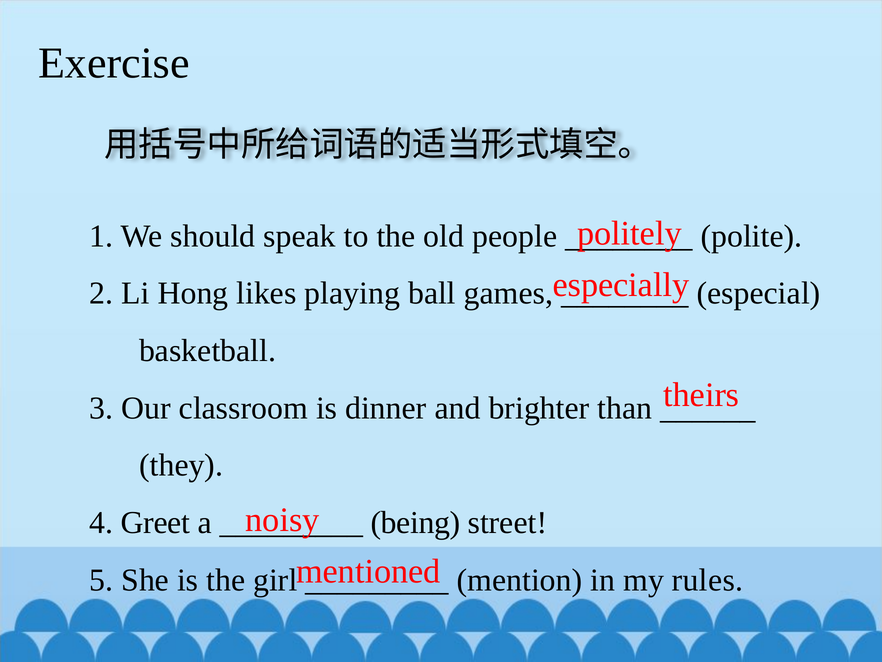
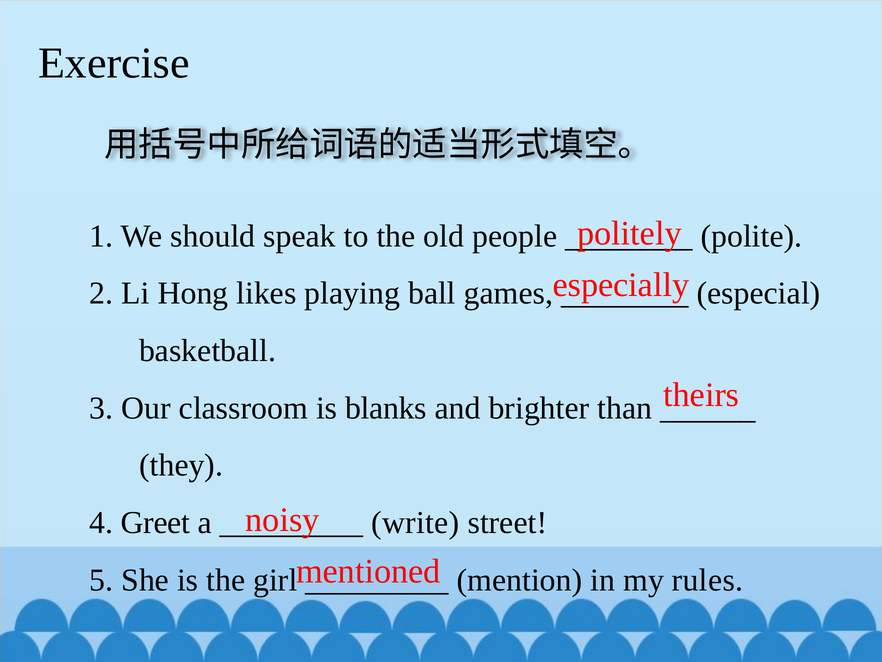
dinner: dinner -> blanks (386, 408)
being: being -> write (415, 522)
